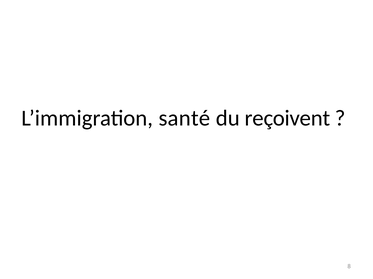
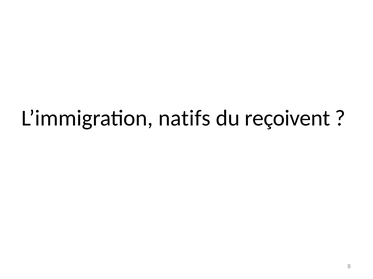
santé: santé -> natifs (184, 118)
